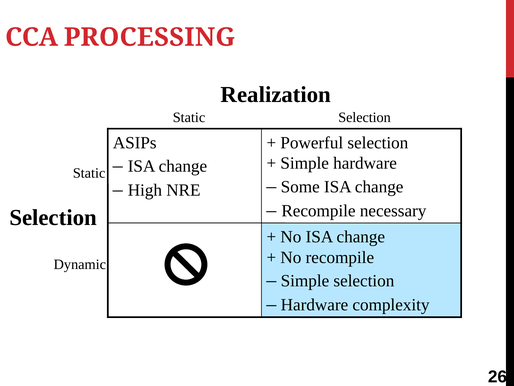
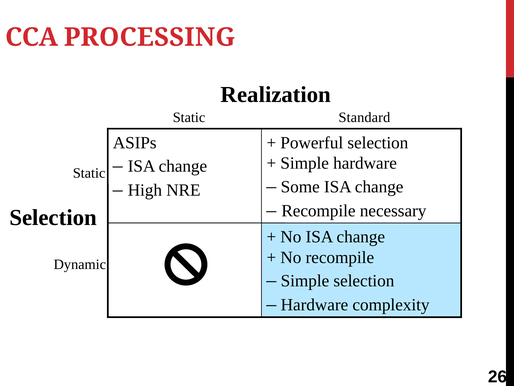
Static Selection: Selection -> Standard (364, 117)
